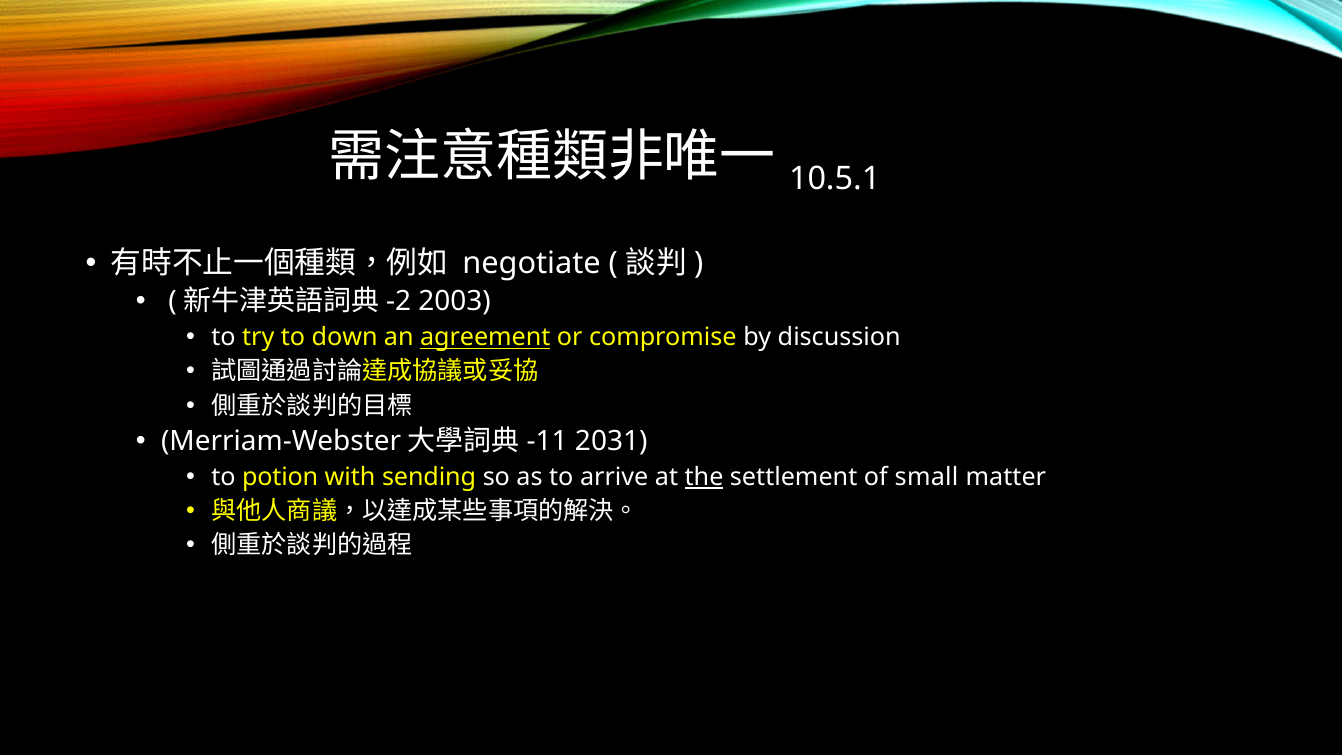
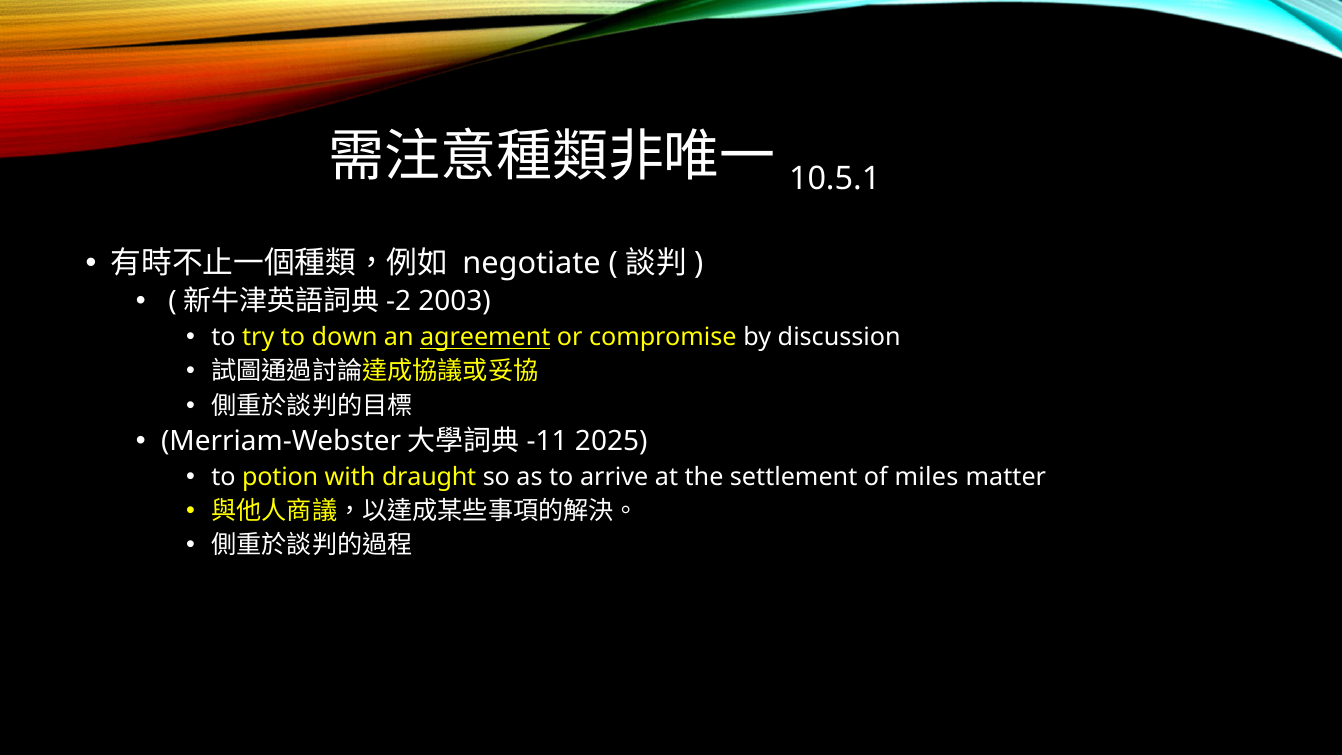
2031: 2031 -> 2025 (611, 441)
sending: sending -> draught (429, 477)
the underline: present -> none (704, 477)
small: small -> miles (927, 477)
